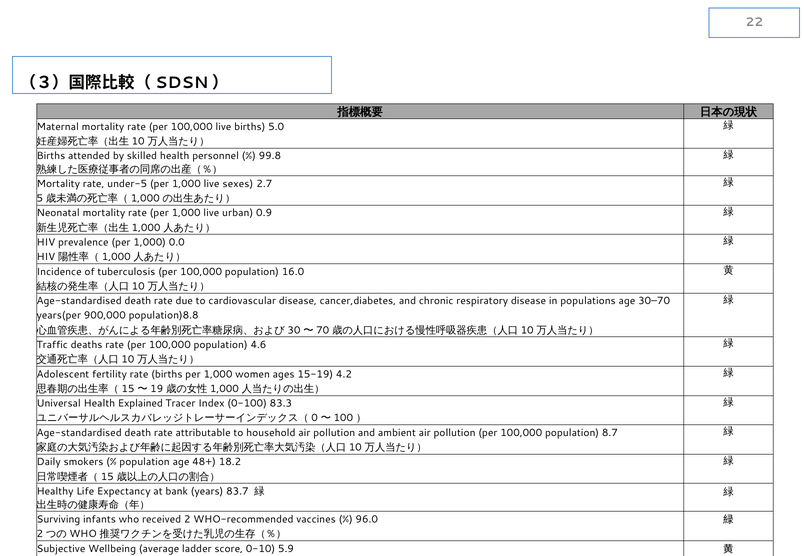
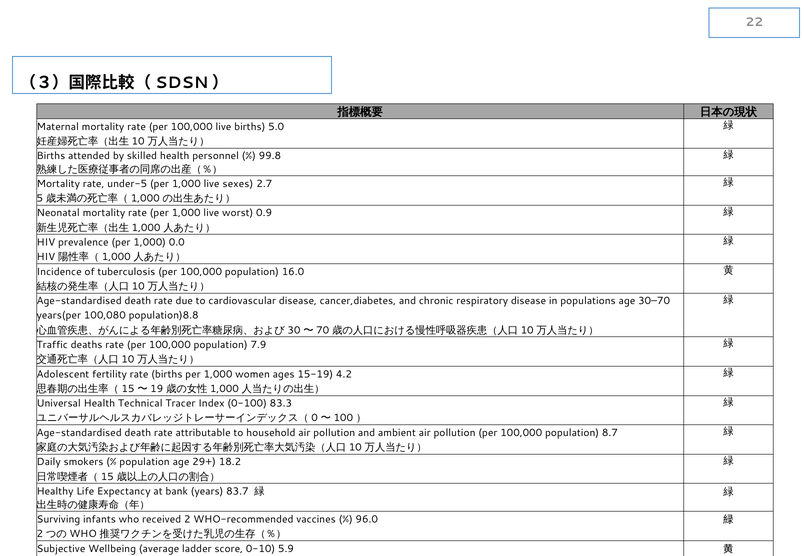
urban: urban -> worst (238, 213)
900,000: 900,000 -> 100,080 (105, 316)
4.6: 4.6 -> 7.9 (258, 345)
Explained: Explained -> Technical (140, 404)
48+: 48+ -> 29+ (204, 463)
